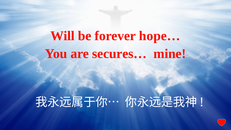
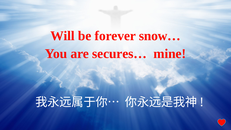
hope…: hope… -> snow… (160, 36)
